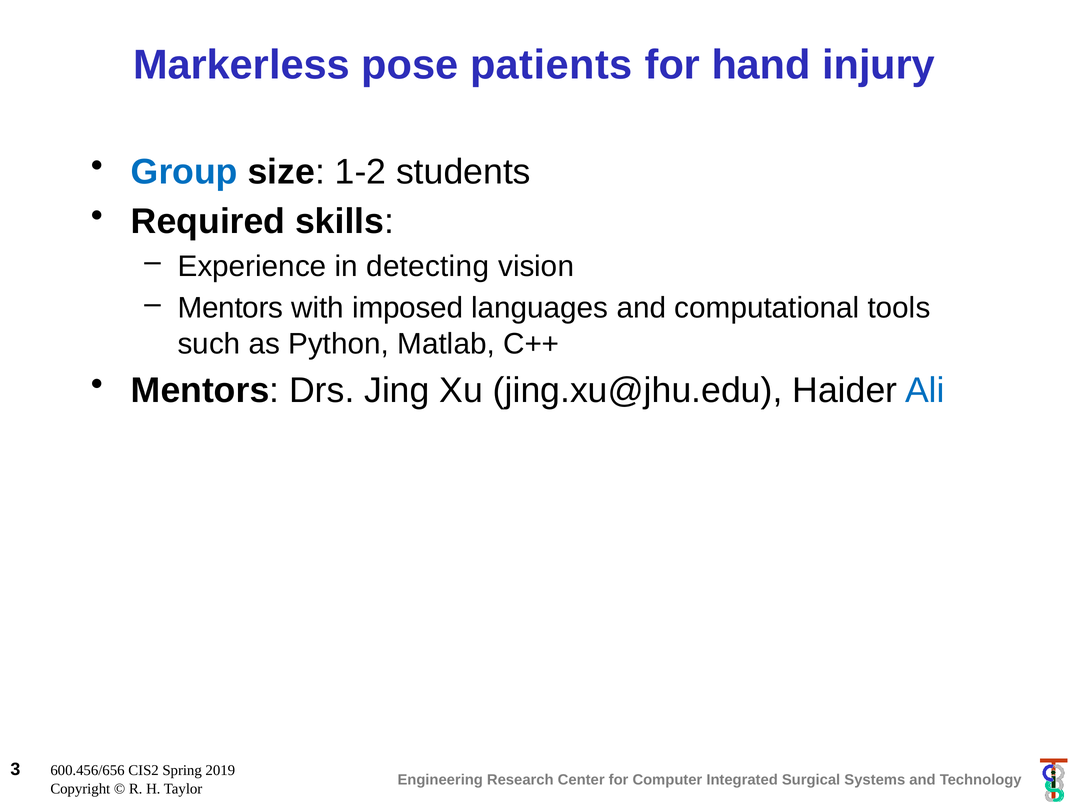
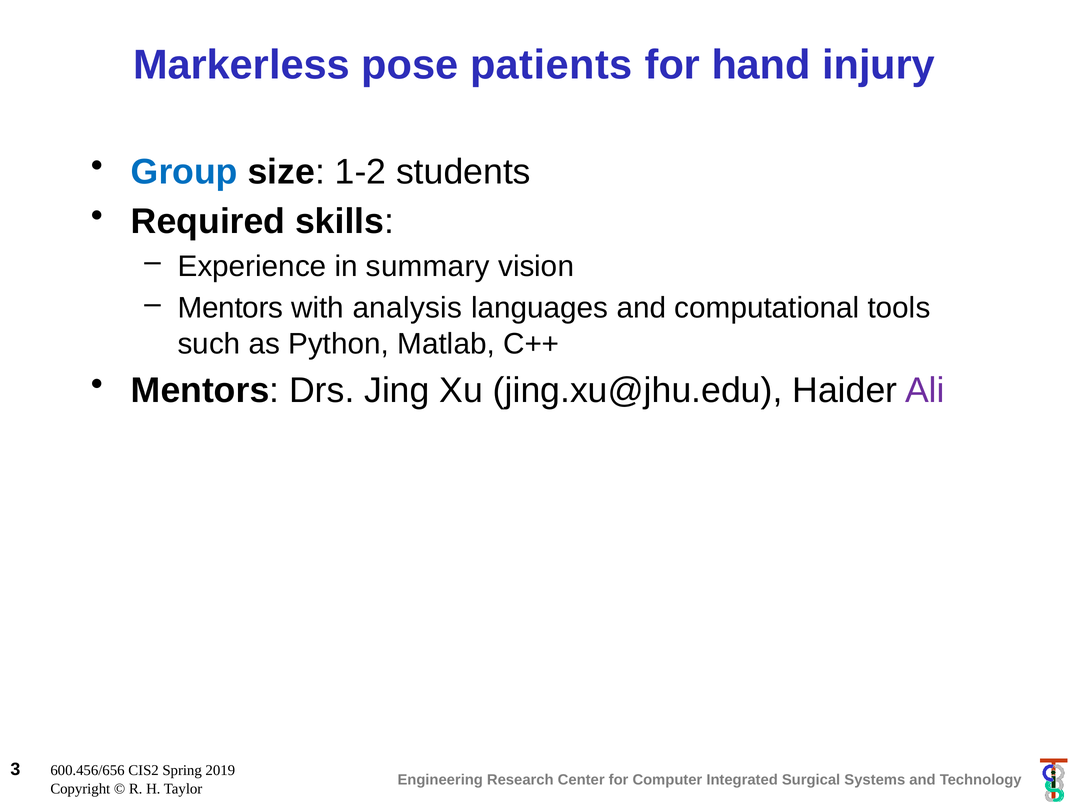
detecting: detecting -> summary (428, 266)
imposed: imposed -> analysis (407, 308)
Ali colour: blue -> purple (925, 390)
